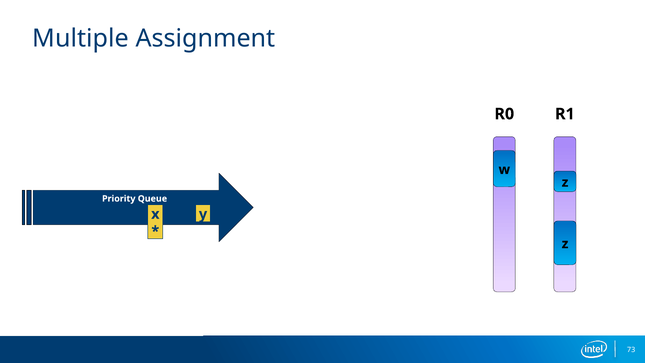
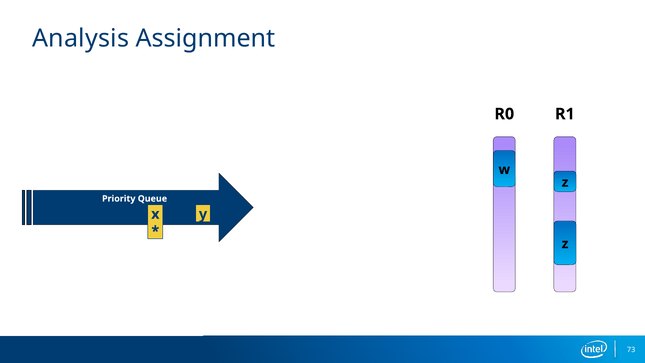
Multiple: Multiple -> Analysis (81, 38)
